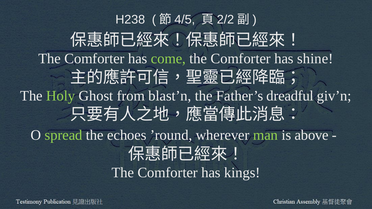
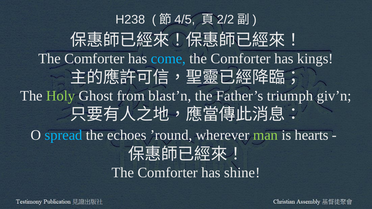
come colour: light green -> light blue (168, 59)
shine: shine -> kings (315, 59)
dreadful: dreadful -> triumph (290, 96)
spread colour: light green -> light blue (64, 135)
above: above -> hearts (312, 135)
kings: kings -> shine (242, 173)
